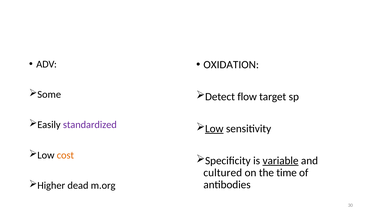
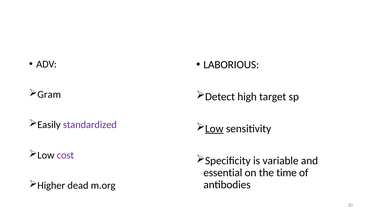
OXIDATION: OXIDATION -> LABORIOUS (231, 65)
Some: Some -> Gram (49, 94)
flow: flow -> high (247, 97)
cost colour: orange -> purple (65, 155)
variable underline: present -> none (281, 160)
cultured: cultured -> essential (223, 173)
